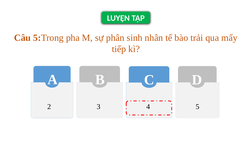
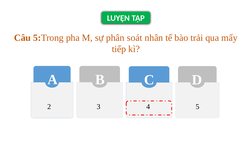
sinh: sinh -> soát (135, 38)
